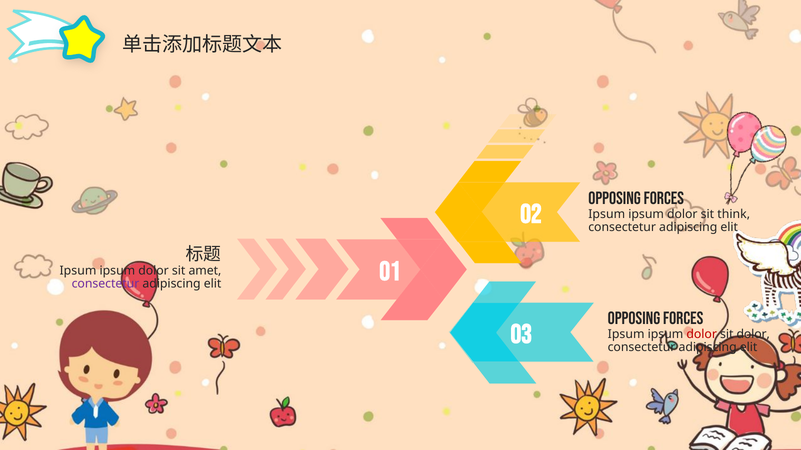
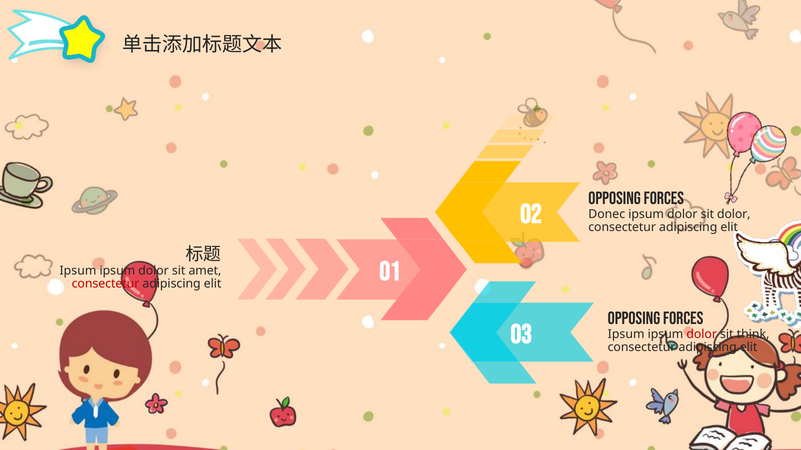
Ipsum: Ipsum -> Donec (607, 214)
sit think: think -> dolor (734, 214)
consectetur colour: purple -> red (105, 284)
sit dolor: dolor -> think (753, 335)
